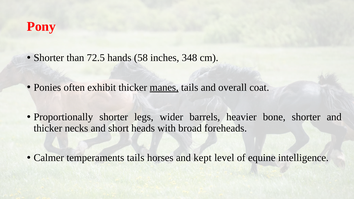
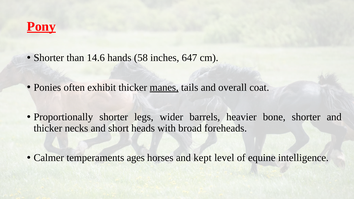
Pony underline: none -> present (41, 27)
72.5: 72.5 -> 14.6 (96, 58)
348: 348 -> 647 (189, 58)
temperaments tails: tails -> ages (136, 158)
